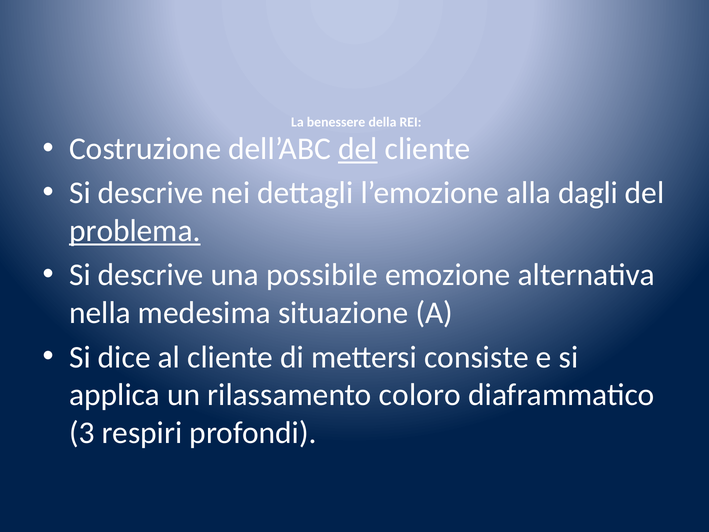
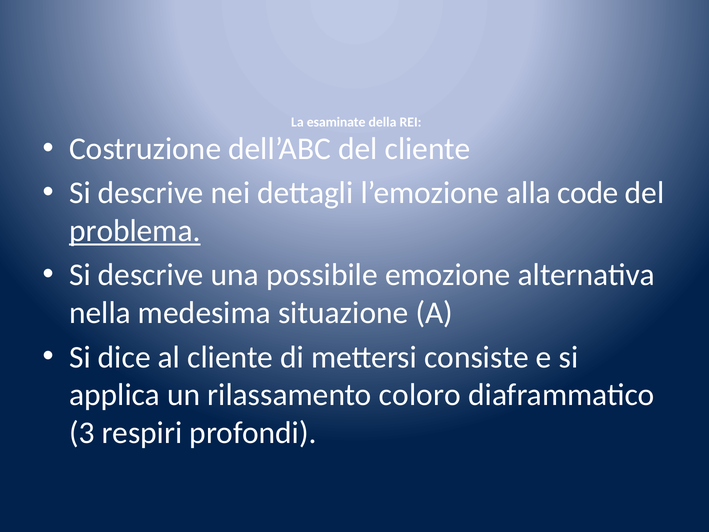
benessere: benessere -> esaminate (336, 122)
del underline: present -> none (358, 149)
dagli: dagli -> code (588, 193)
